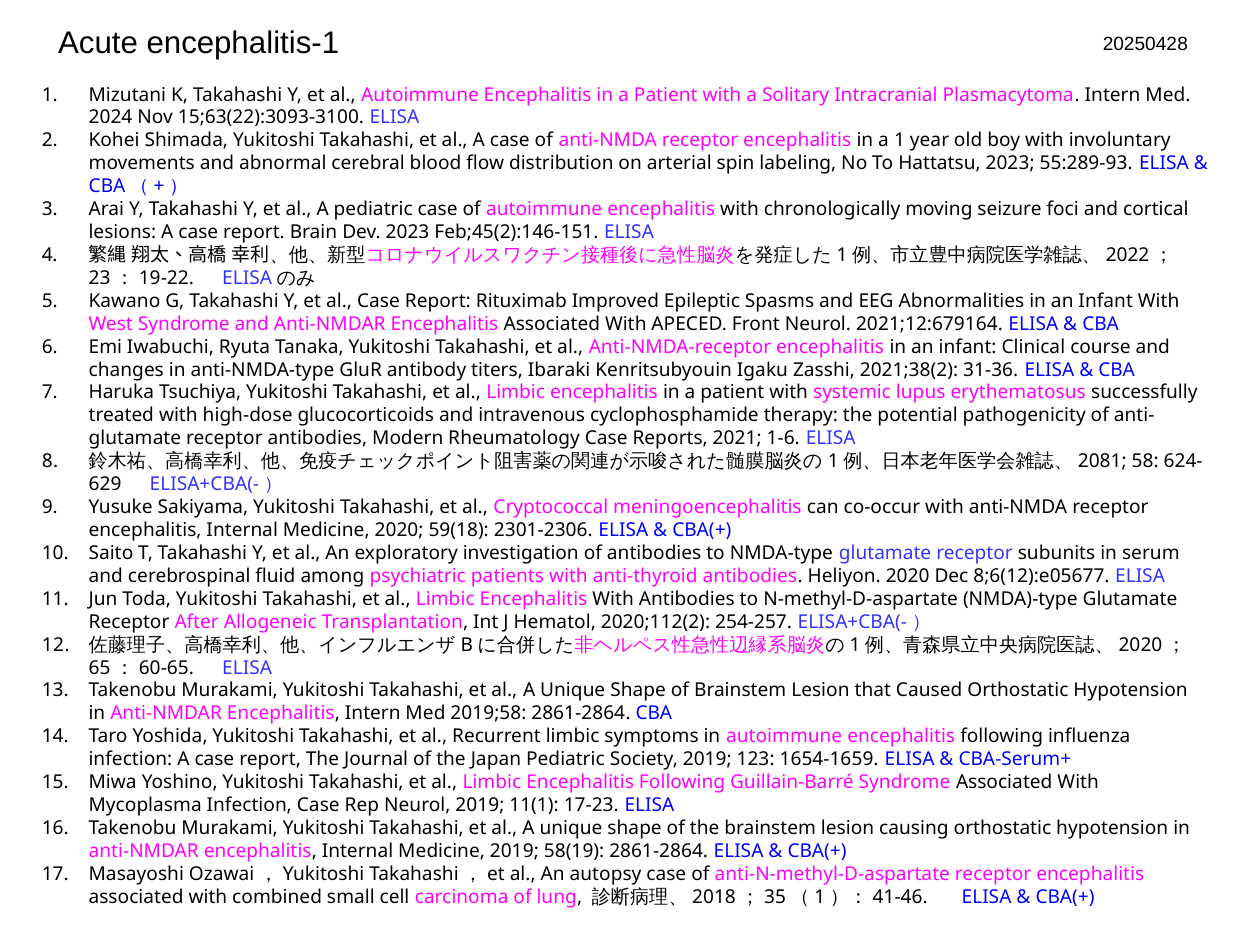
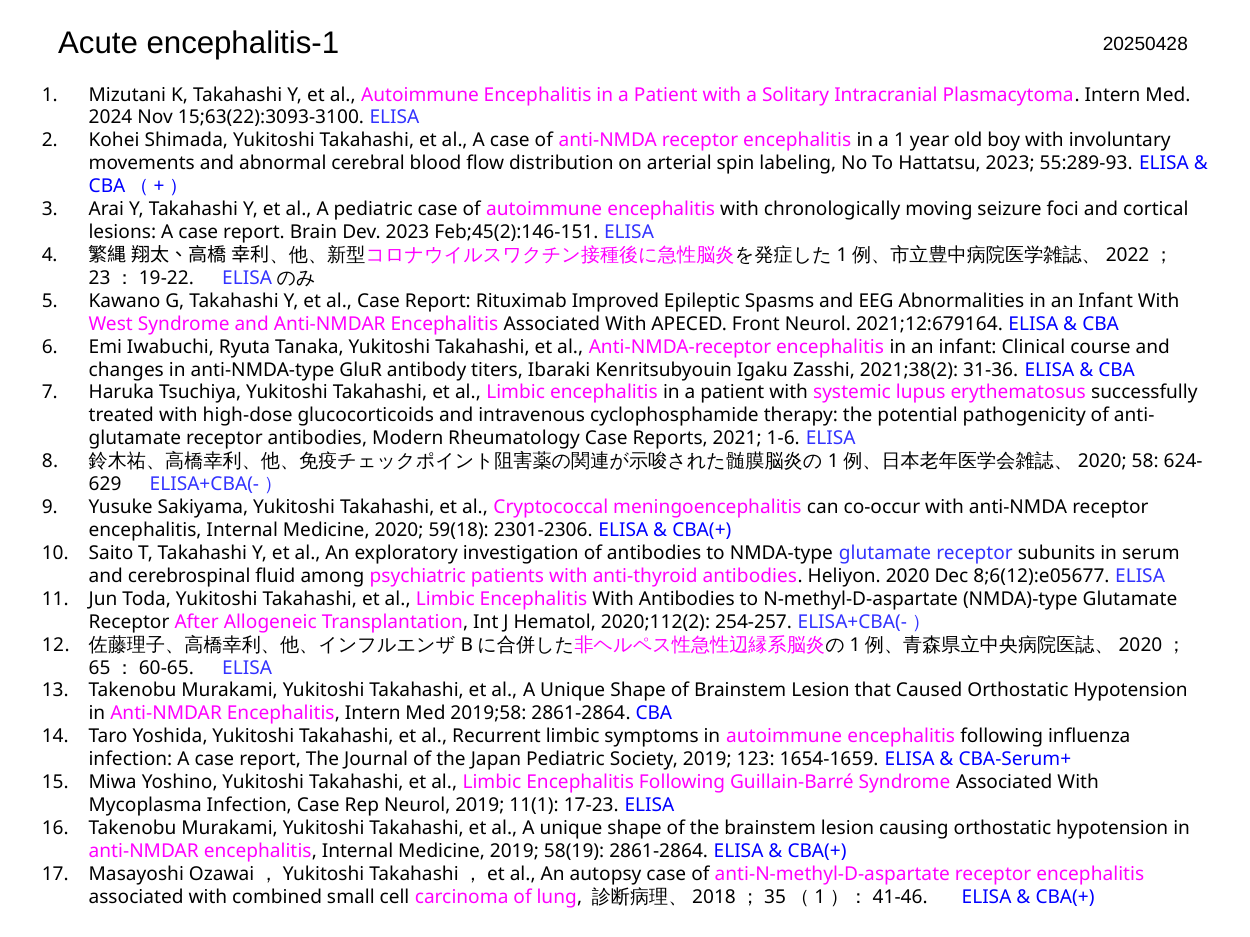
2081: 2081 -> 2020 (1102, 462)
